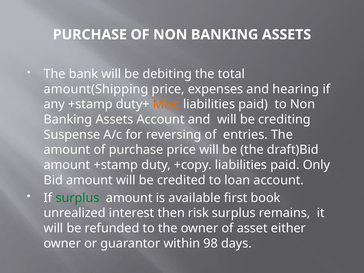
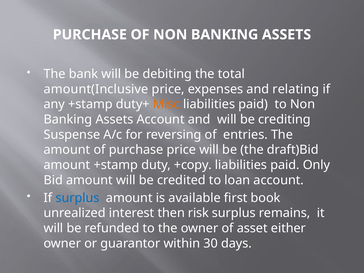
amount(Shipping: amount(Shipping -> amount(Inclusive (96, 89)
hearing: hearing -> relating (296, 89)
surplus colour: green -> blue (77, 198)
98: 98 -> 30 (211, 243)
